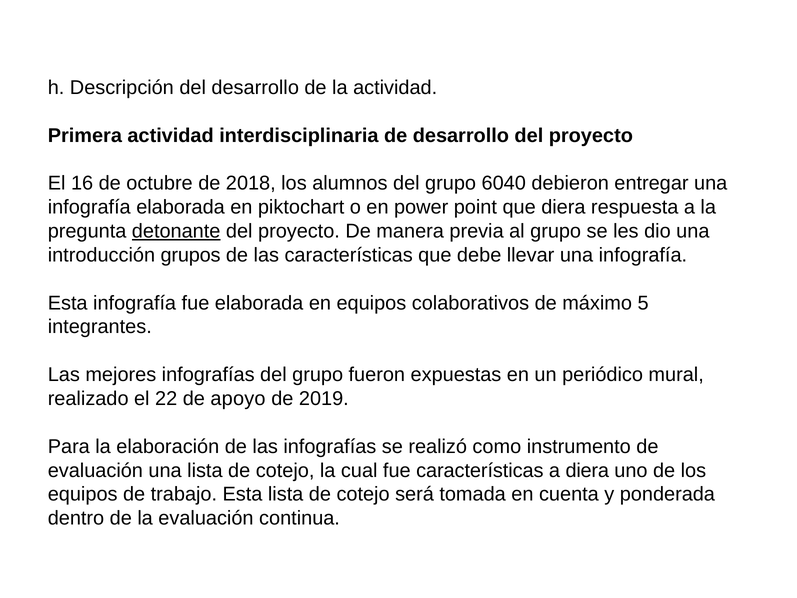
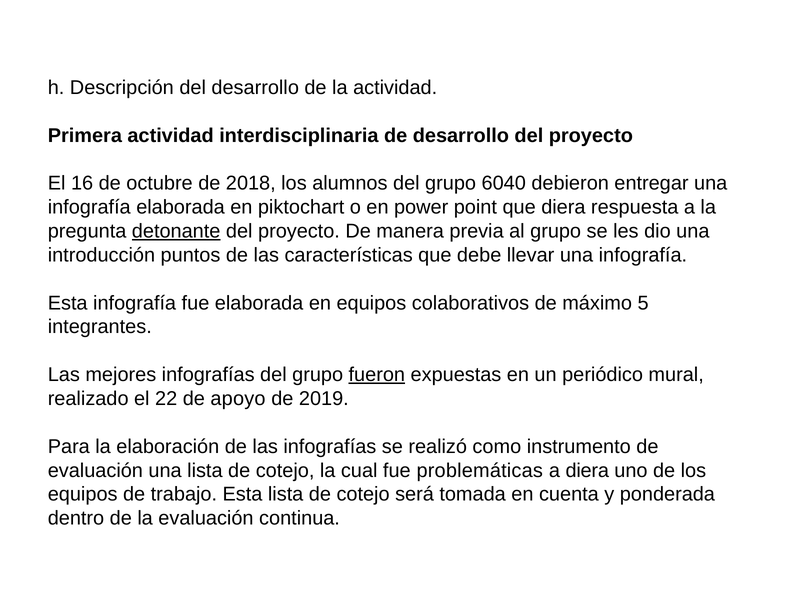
grupos: grupos -> puntos (190, 255)
fueron underline: none -> present (377, 375)
fue características: características -> problemáticas (480, 470)
